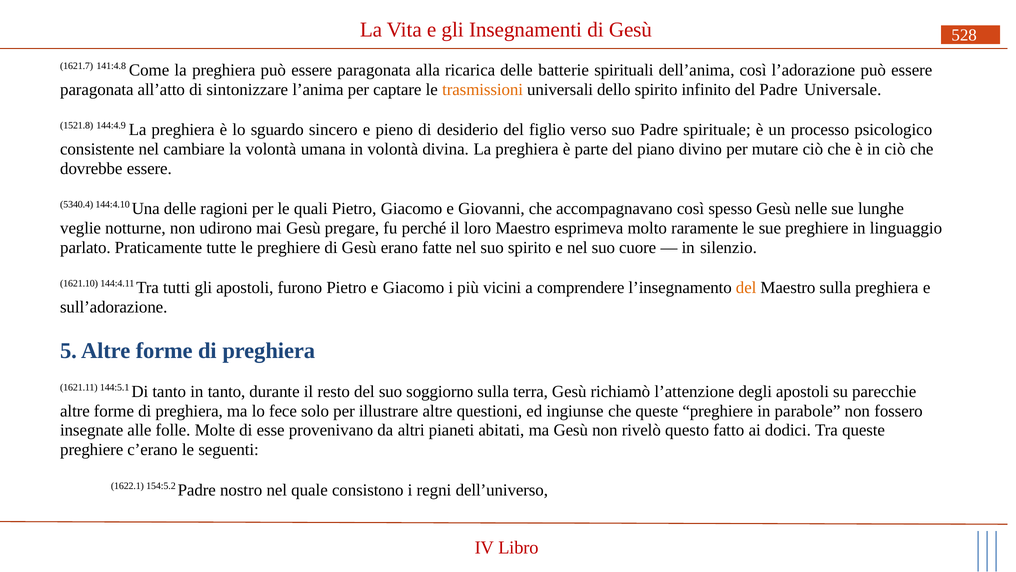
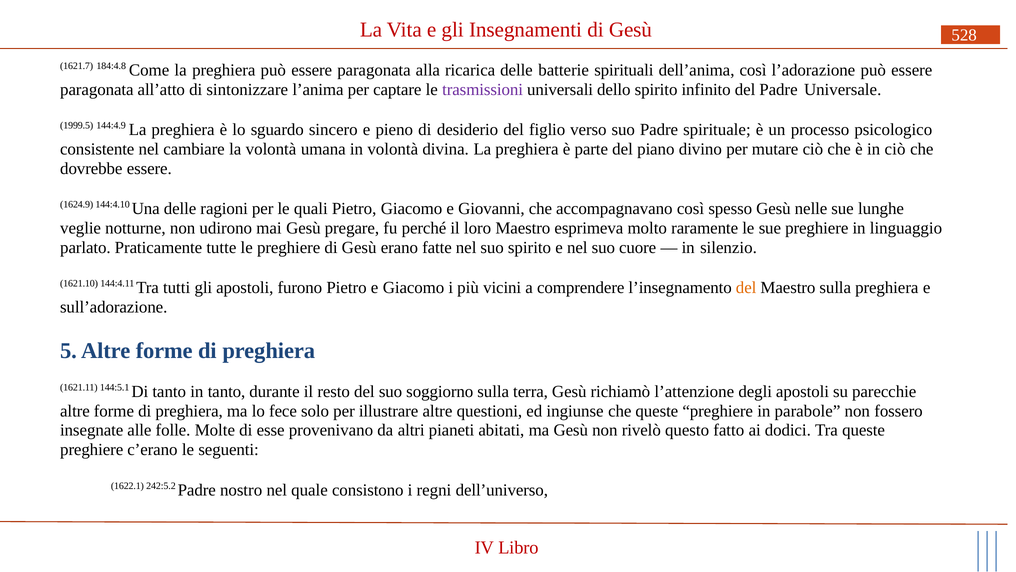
141:4.8: 141:4.8 -> 184:4.8 (111, 66)
trasmissioni colour: orange -> purple (483, 90)
1521.8: 1521.8 -> 1999.5 (77, 126)
5340.4: 5340.4 -> 1624.9 (77, 205)
154:5.2: 154:5.2 -> 242:5.2 (161, 486)
